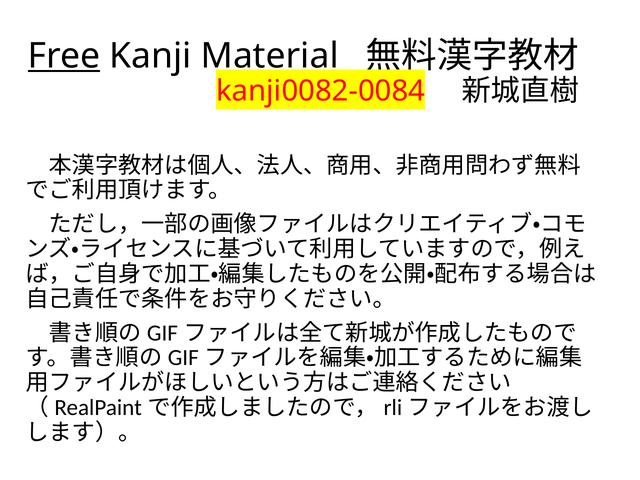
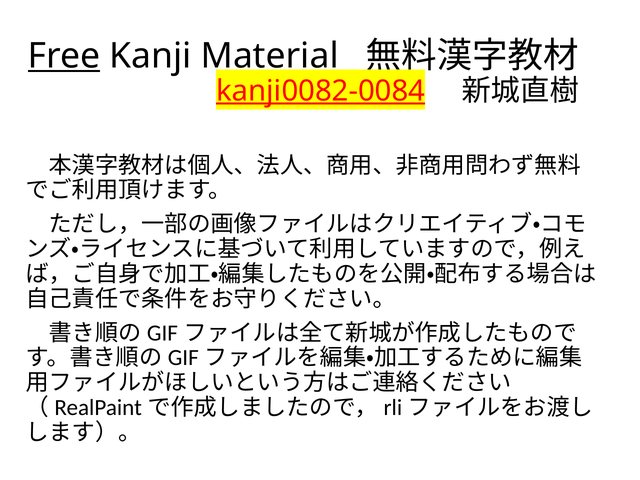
kanji0082-0084 underline: none -> present (321, 91)
